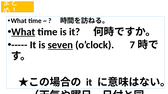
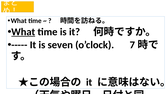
seven underline: present -> none (60, 45)
